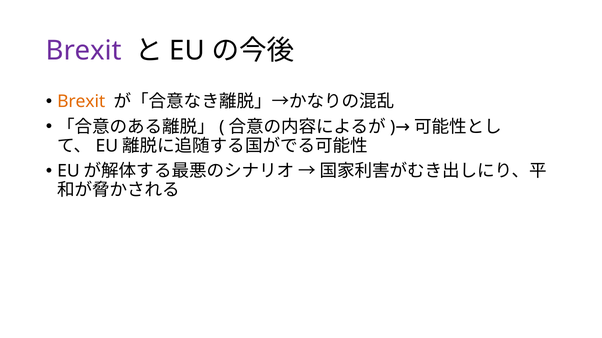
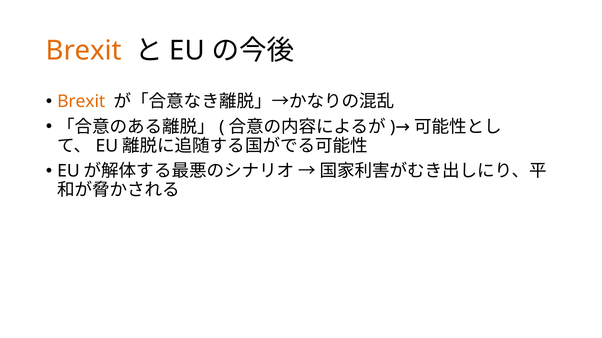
Brexit colour: purple -> orange (84, 51)
